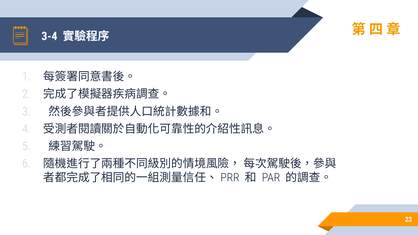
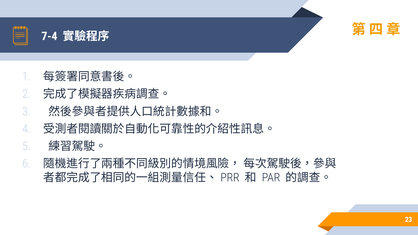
3-4: 3-4 -> 7-4 (49, 36)
